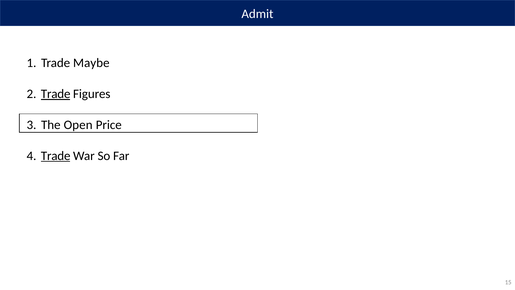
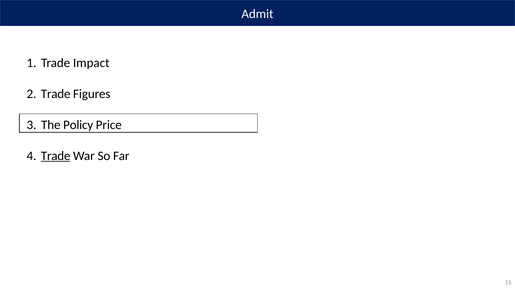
Maybe: Maybe -> Impact (91, 63)
Trade underline: present -> none (56, 94)
Open: Open -> Policy (78, 125)
